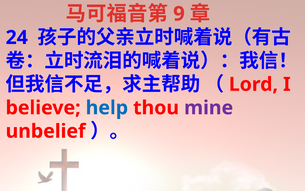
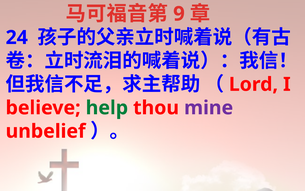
help colour: blue -> green (107, 108)
